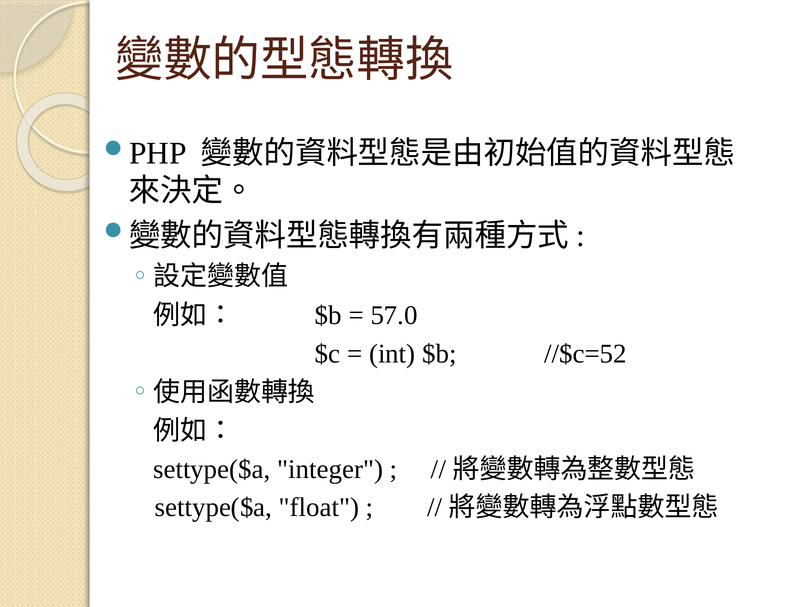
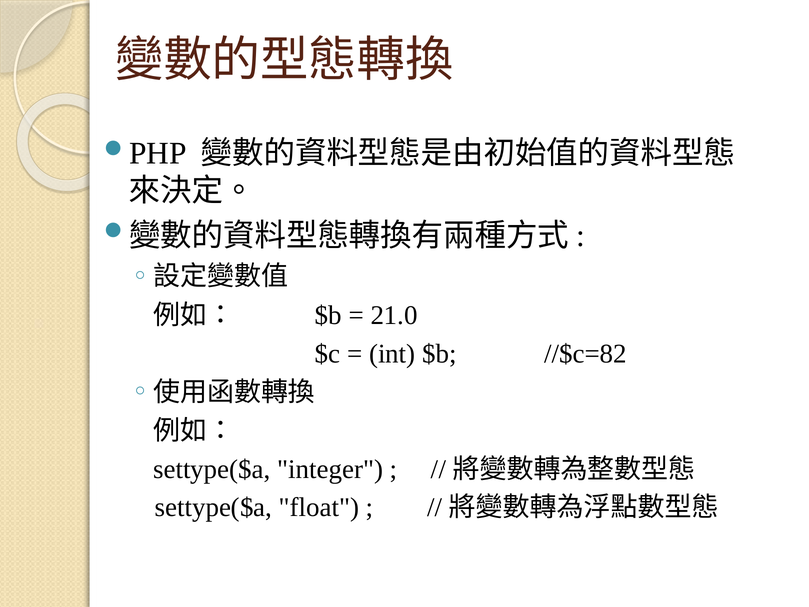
57.0: 57.0 -> 21.0 (394, 315)
//$c=52: //$c=52 -> //$c=82 (586, 354)
